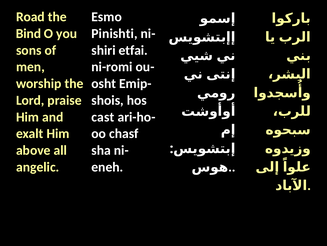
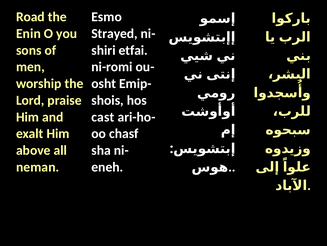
Bind: Bind -> Enin (28, 33)
Pinishti: Pinishti -> Strayed (115, 33)
angelic: angelic -> neman (38, 167)
